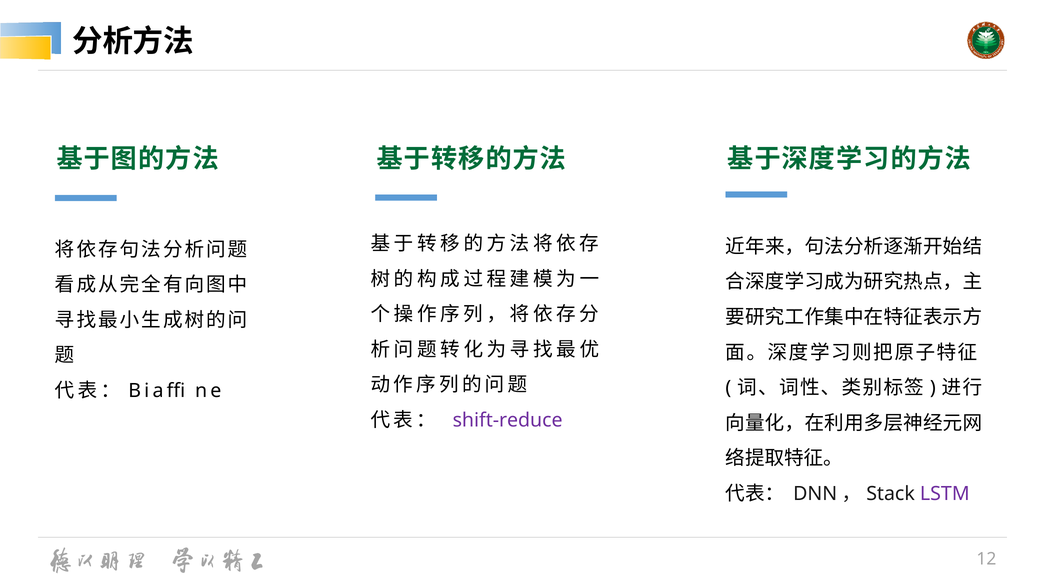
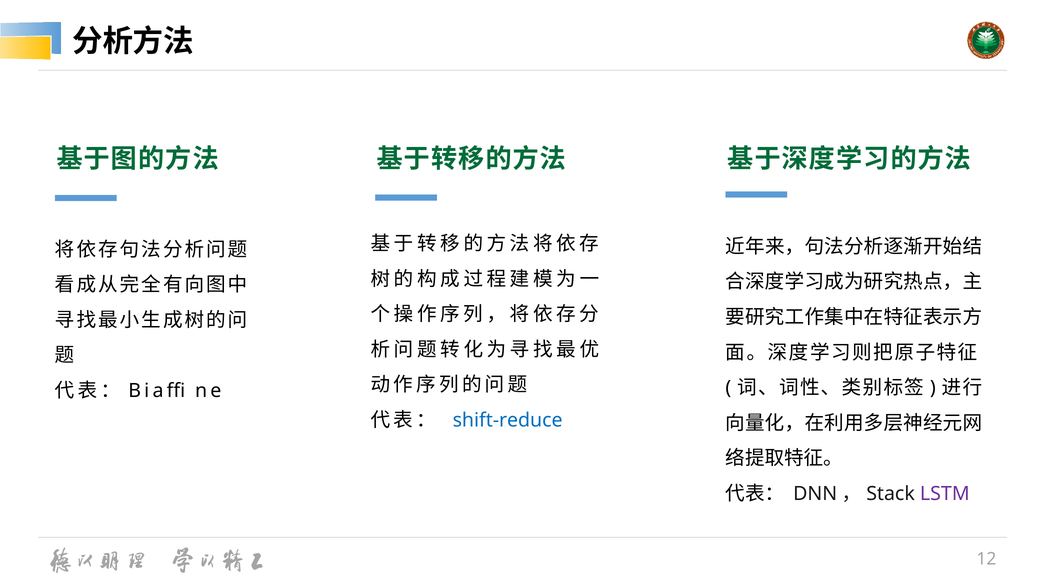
shift-reduce colour: purple -> blue (508, 420)
